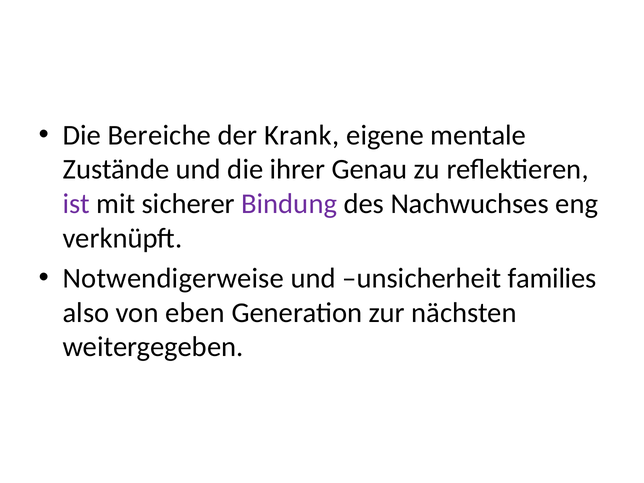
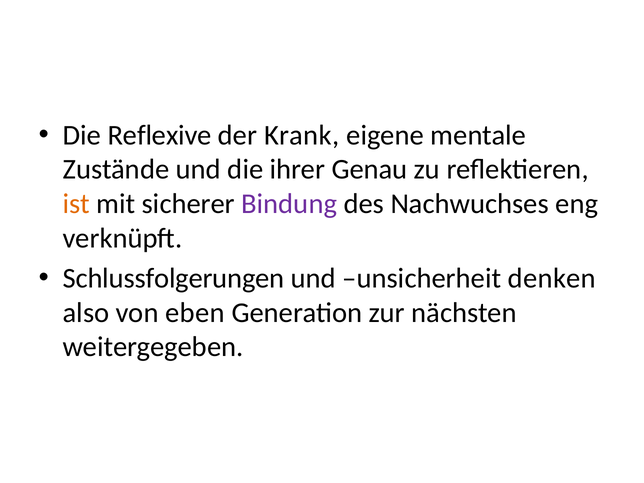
Bereiche: Bereiche -> Reflexive (160, 135)
ist colour: purple -> orange (76, 204)
Notwendigerweise: Notwendigerweise -> Schlussfolgerungen (174, 278)
families: families -> denken (552, 278)
